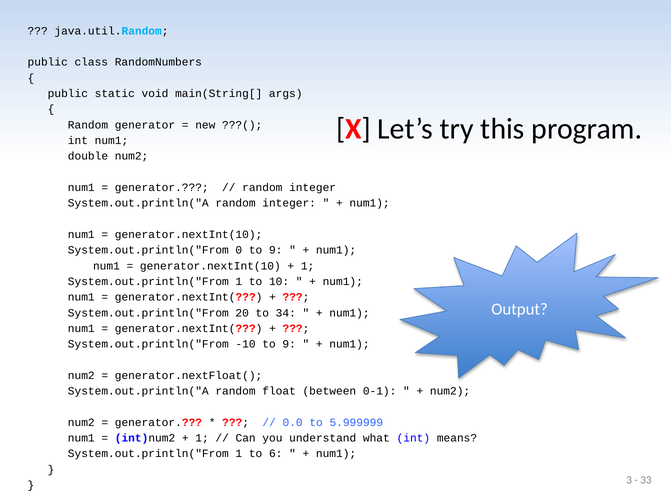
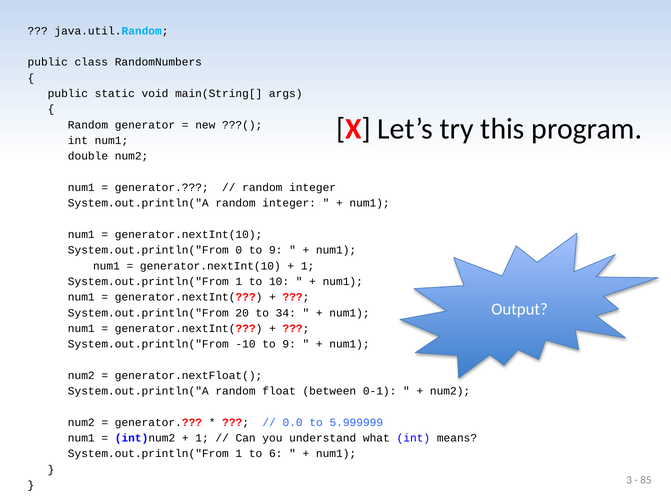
33: 33 -> 85 (646, 480)
